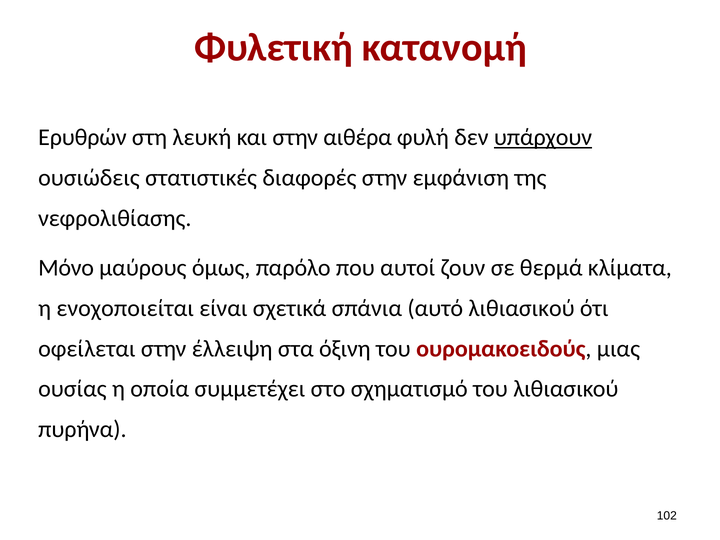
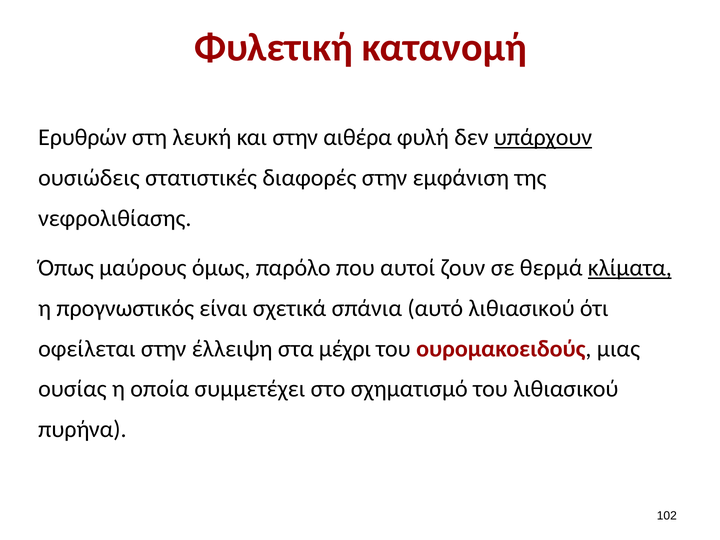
Μόνο: Μόνο -> Όπως (66, 268)
κλίματα underline: none -> present (630, 268)
ενοχοποιείται: ενοχοποιείται -> προγνωστικός (125, 308)
όξινη: όξινη -> μέχρι (345, 349)
